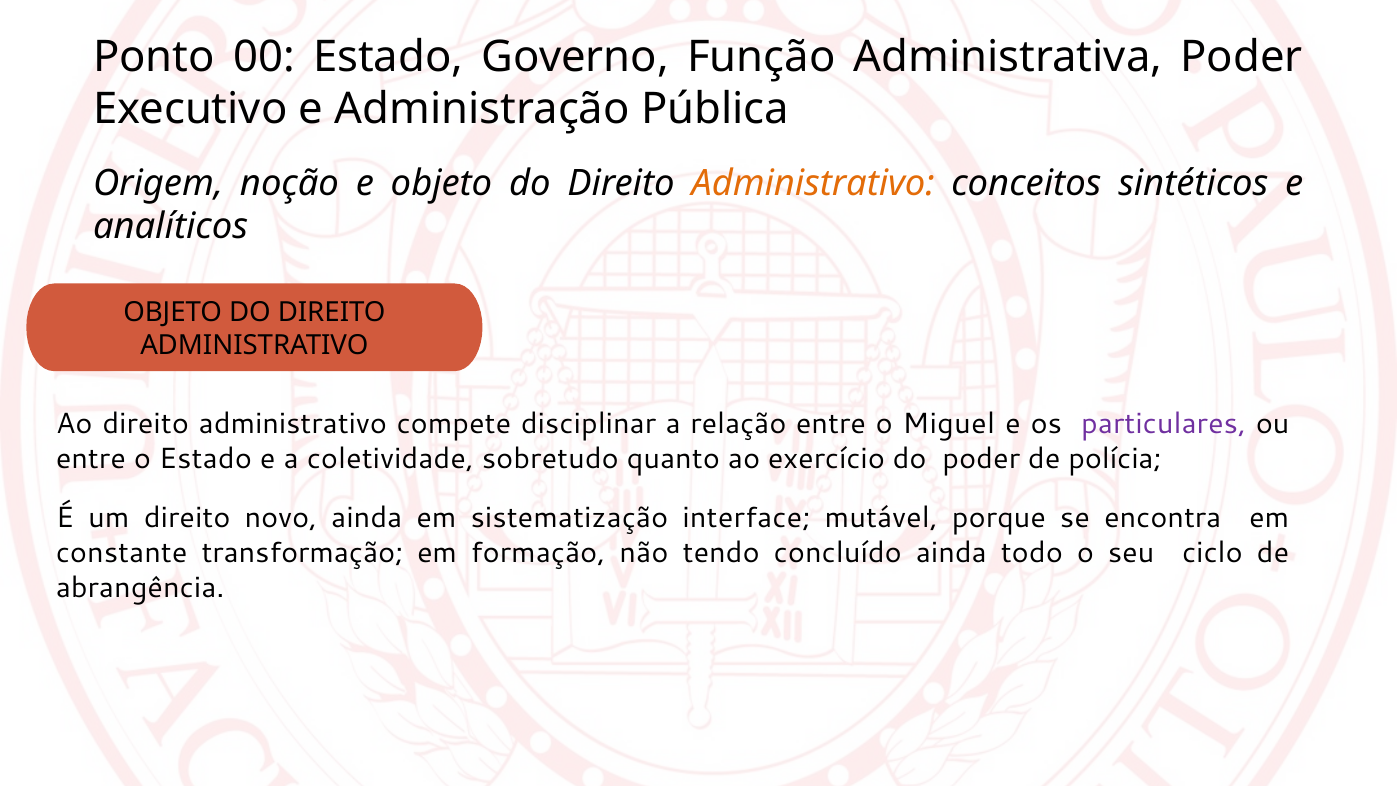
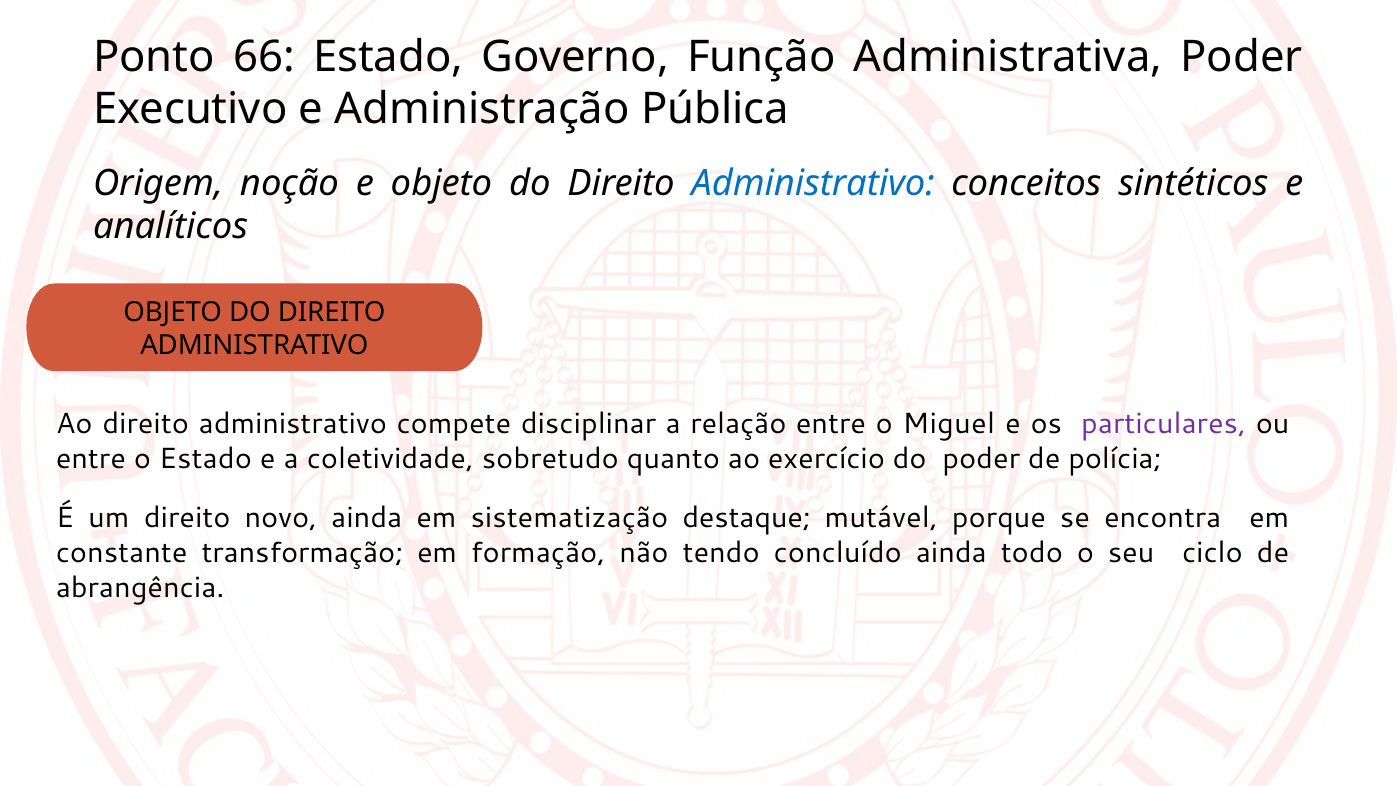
00: 00 -> 66 (264, 57)
Administrativo colour: orange -> blue (813, 183)
interface: interface -> destaque (747, 518)
